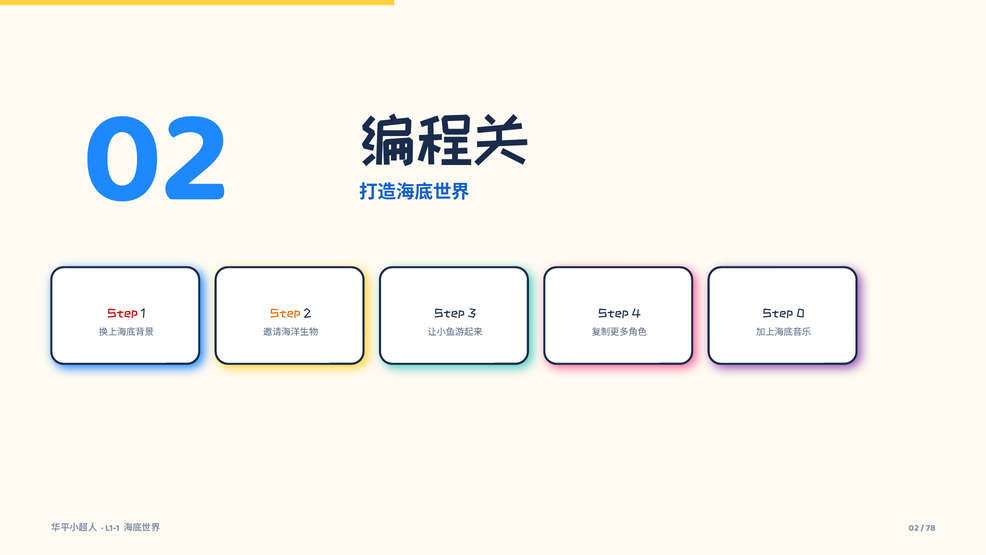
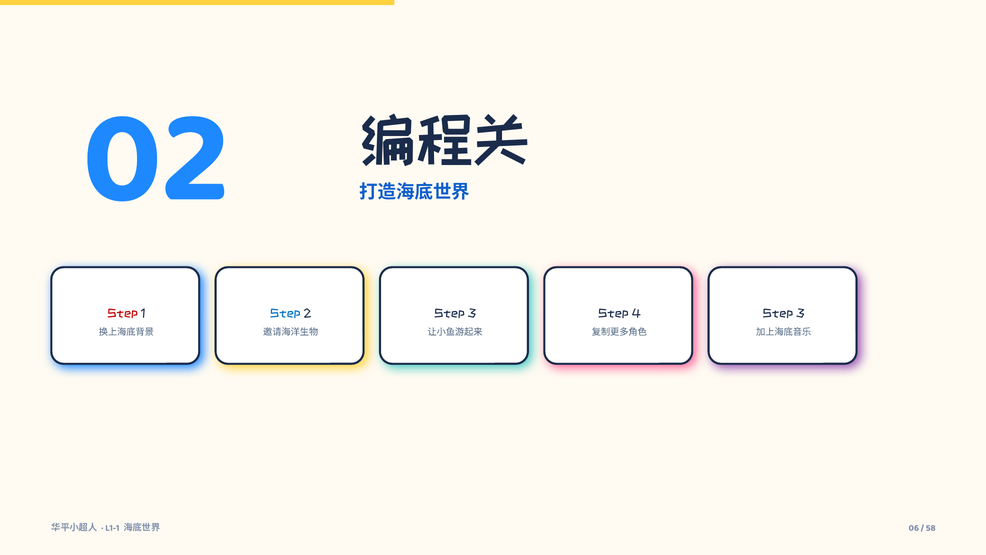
Step colour: orange -> blue (285, 313)
0: 0 -> 3 (800, 313)
02: 02 -> 06 (914, 527)
78: 78 -> 58 (931, 527)
